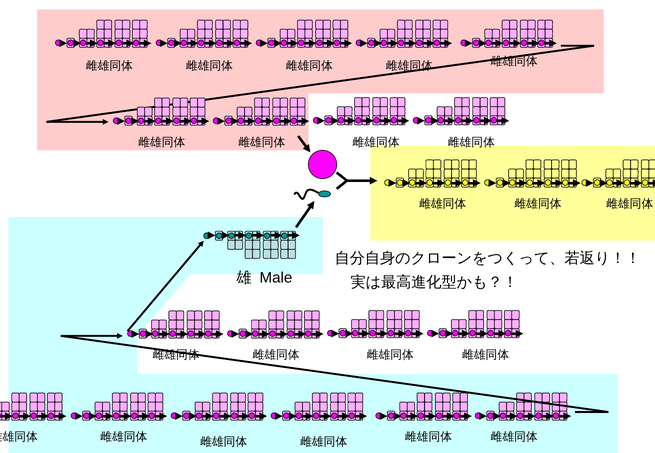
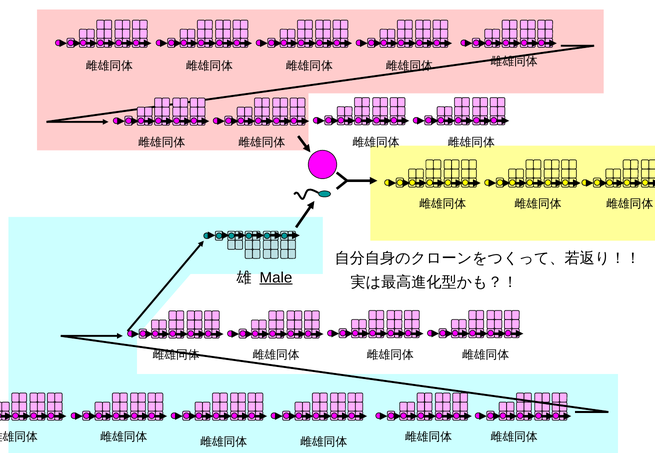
Male underline: none -> present (276, 278)
